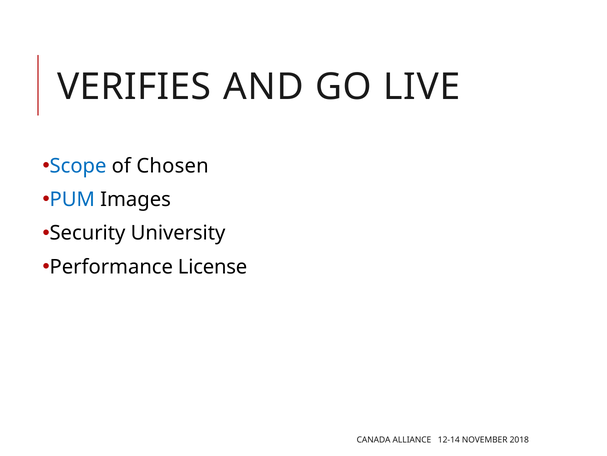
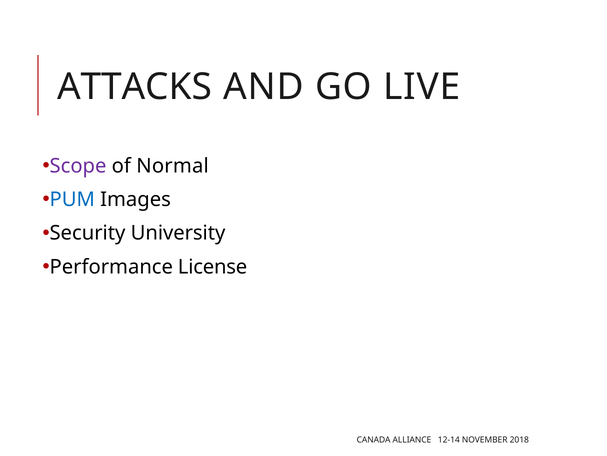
VERIFIES: VERIFIES -> ATTACKS (135, 87)
Scope colour: blue -> purple (78, 166)
Chosen: Chosen -> Normal (173, 166)
